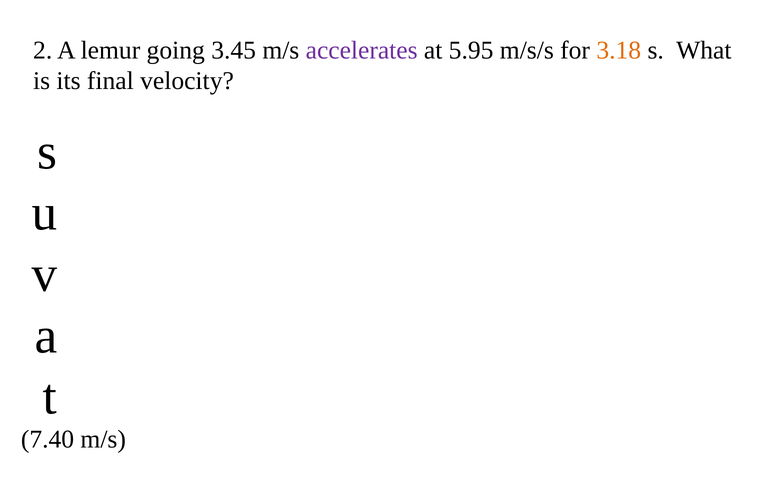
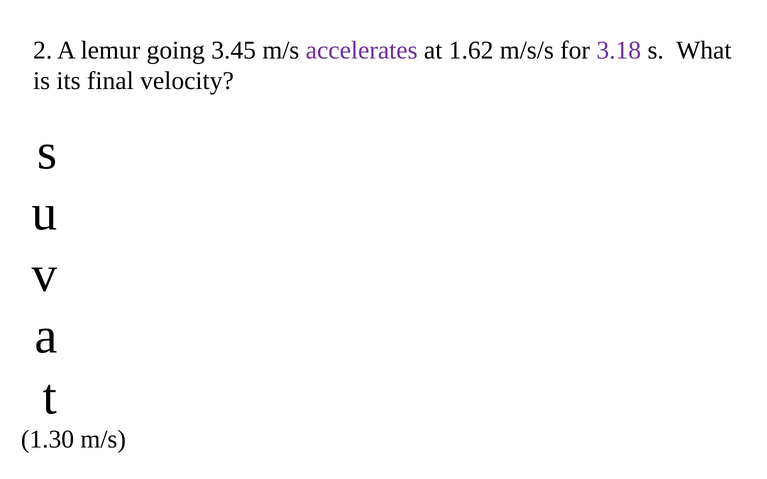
5.95: 5.95 -> 1.62 (471, 50)
3.18 colour: orange -> purple (619, 50)
7.40: 7.40 -> 1.30 (48, 440)
